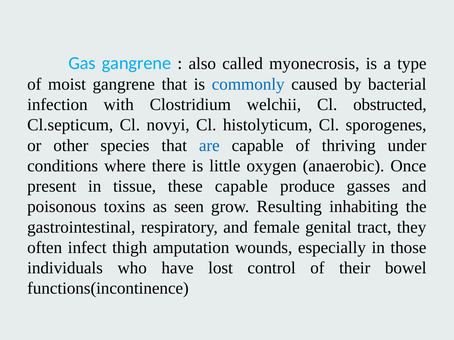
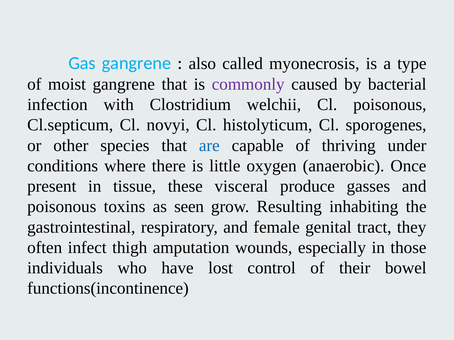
commonly colour: blue -> purple (248, 84)
Cl obstructed: obstructed -> poisonous (390, 105)
these capable: capable -> visceral (241, 187)
